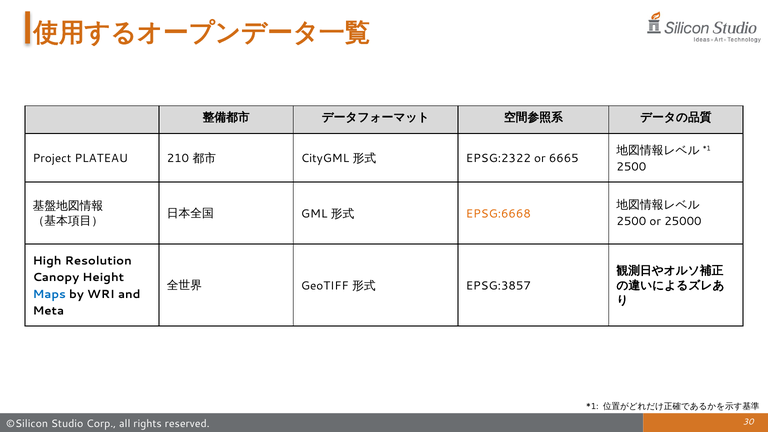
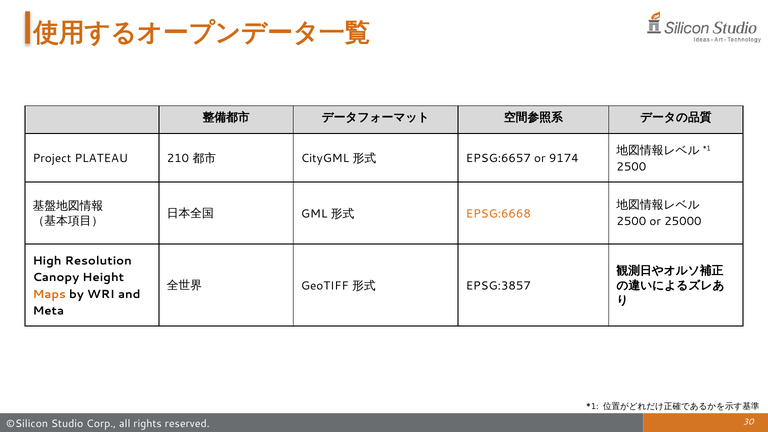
EPSG:2322: EPSG:2322 -> EPSG:6657 (498, 159)
6665: 6665 -> 9174 (564, 159)
Maps colour: blue -> orange (49, 294)
